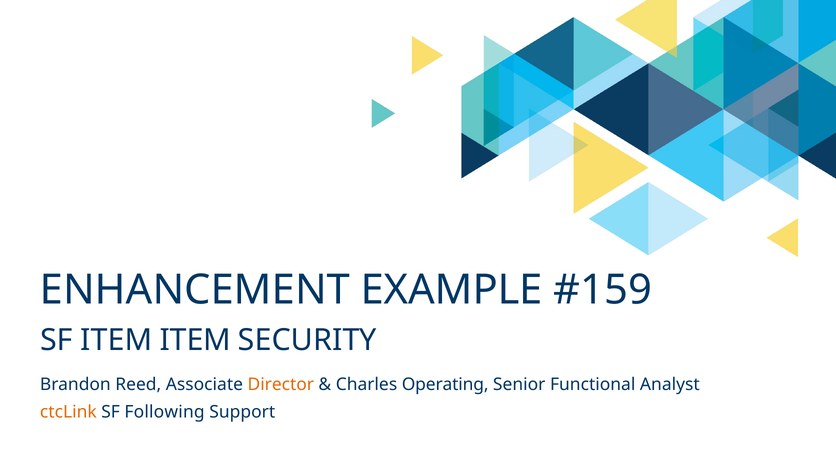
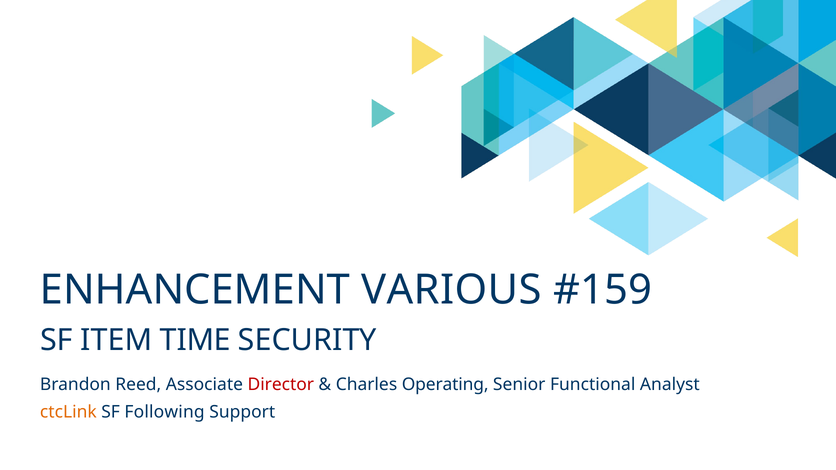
EXAMPLE: EXAMPLE -> VARIOUS (452, 290)
ITEM ITEM: ITEM -> TIME (195, 341)
Director colour: orange -> red (281, 385)
